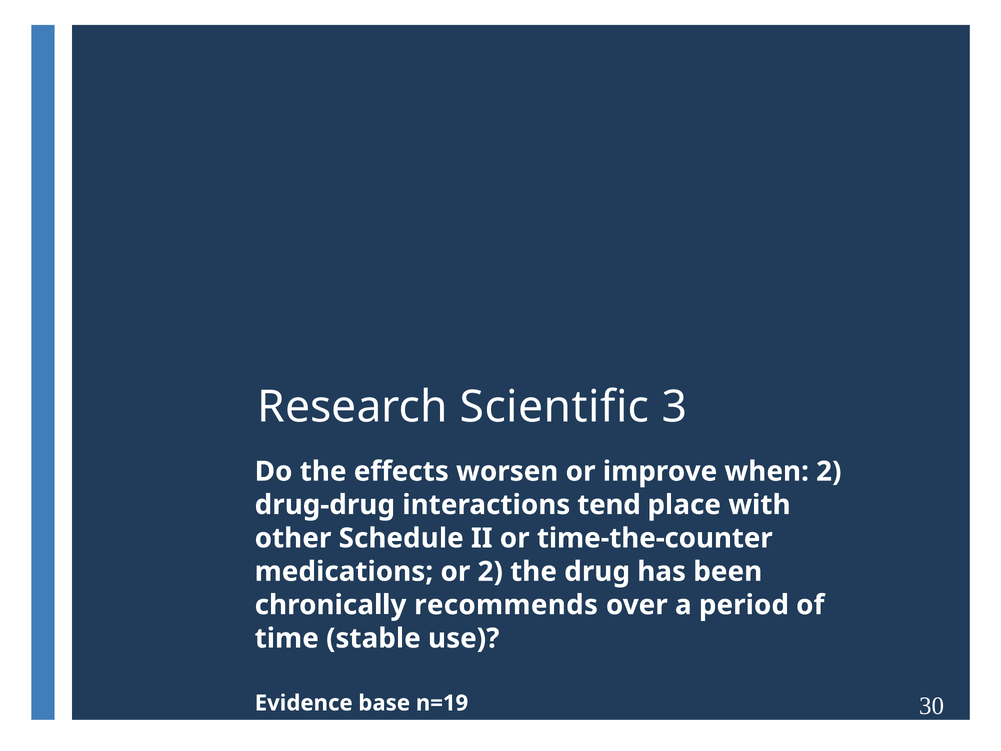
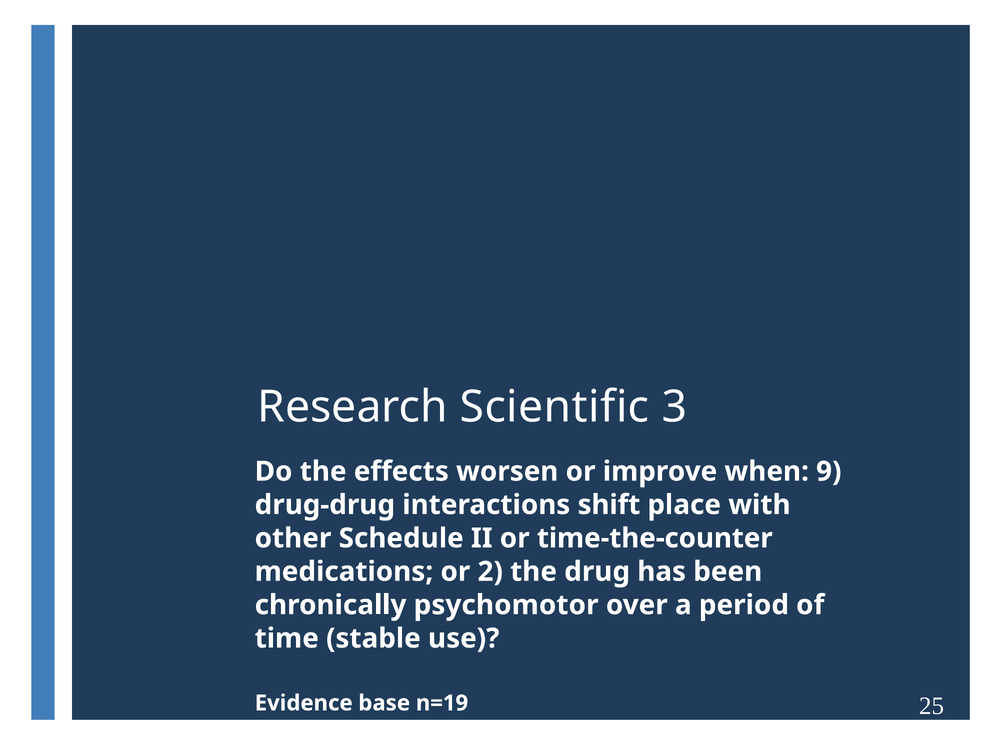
when 2: 2 -> 9 (829, 471)
tend: tend -> shift (609, 505)
recommends: recommends -> psychomotor (506, 605)
30: 30 -> 25 (932, 706)
